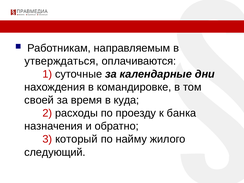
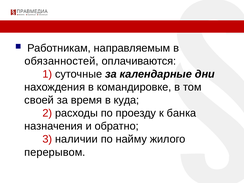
утверждаться: утверждаться -> обязанностей (61, 61)
который: который -> наличии (76, 139)
следующий: следующий -> перерывом (55, 152)
